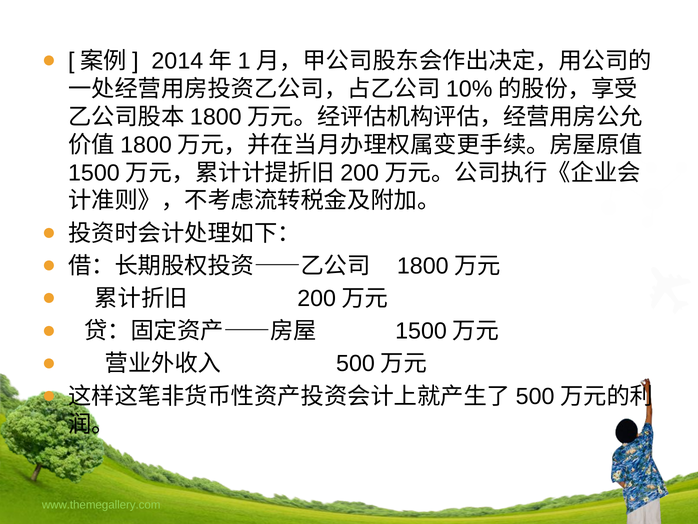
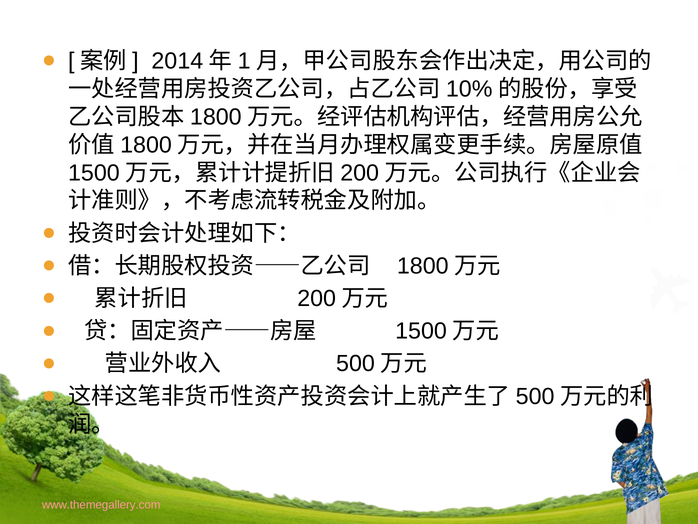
www.themegallery.com colour: light green -> pink (101, 504)
